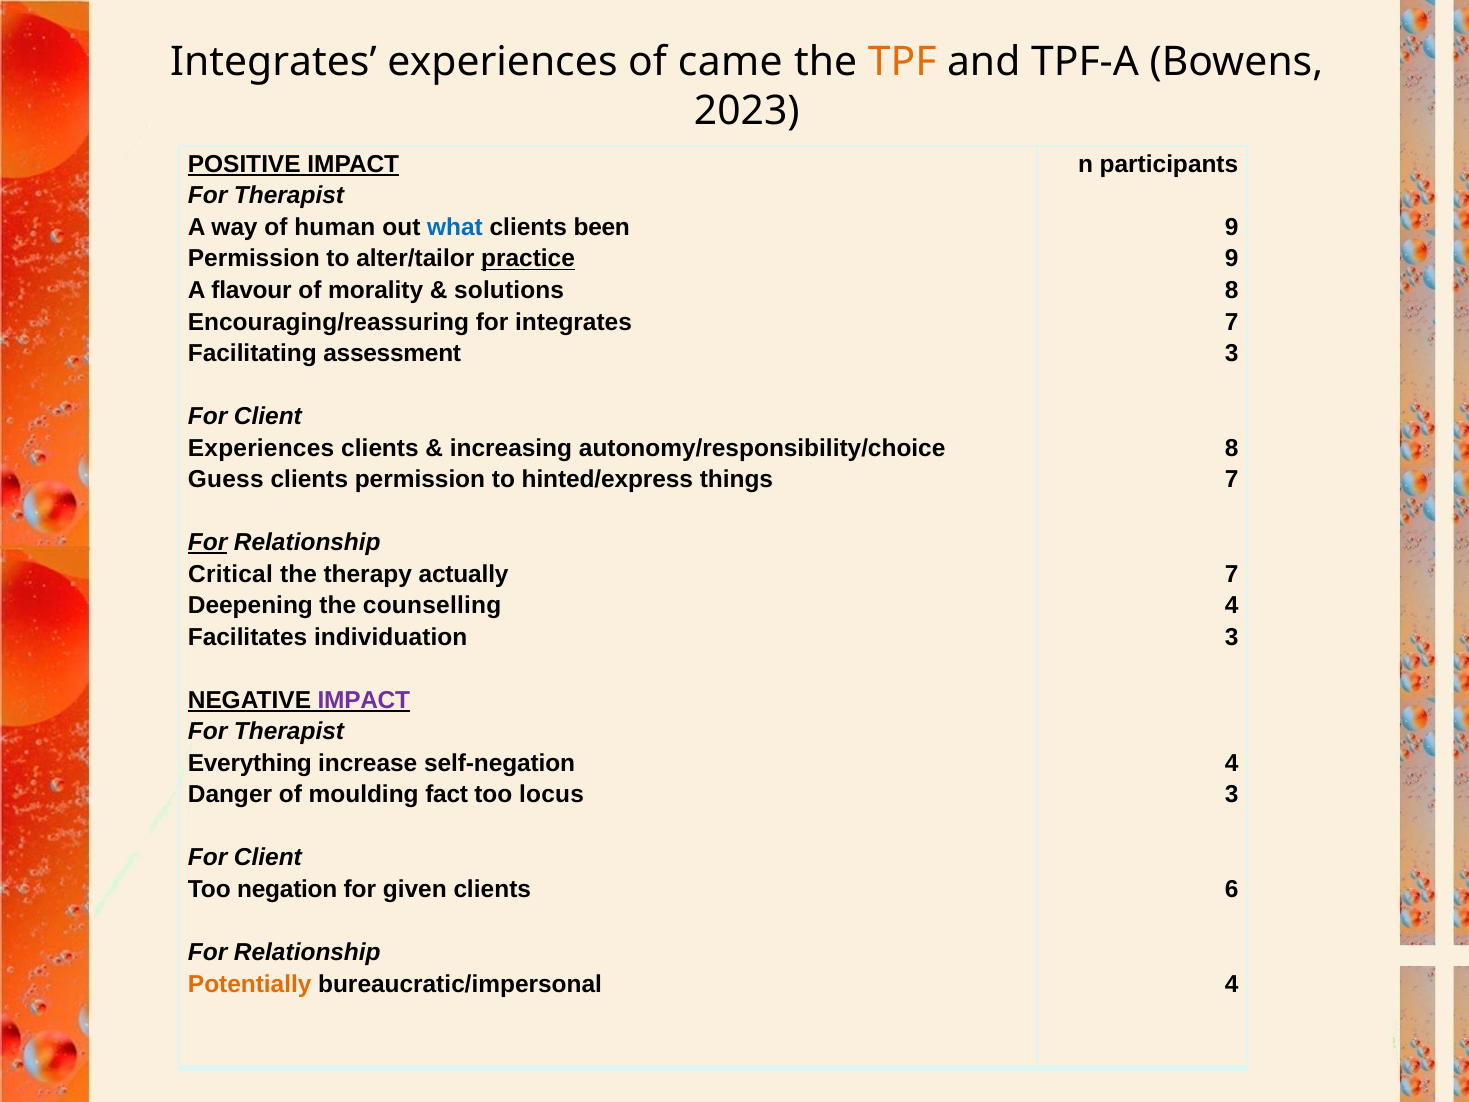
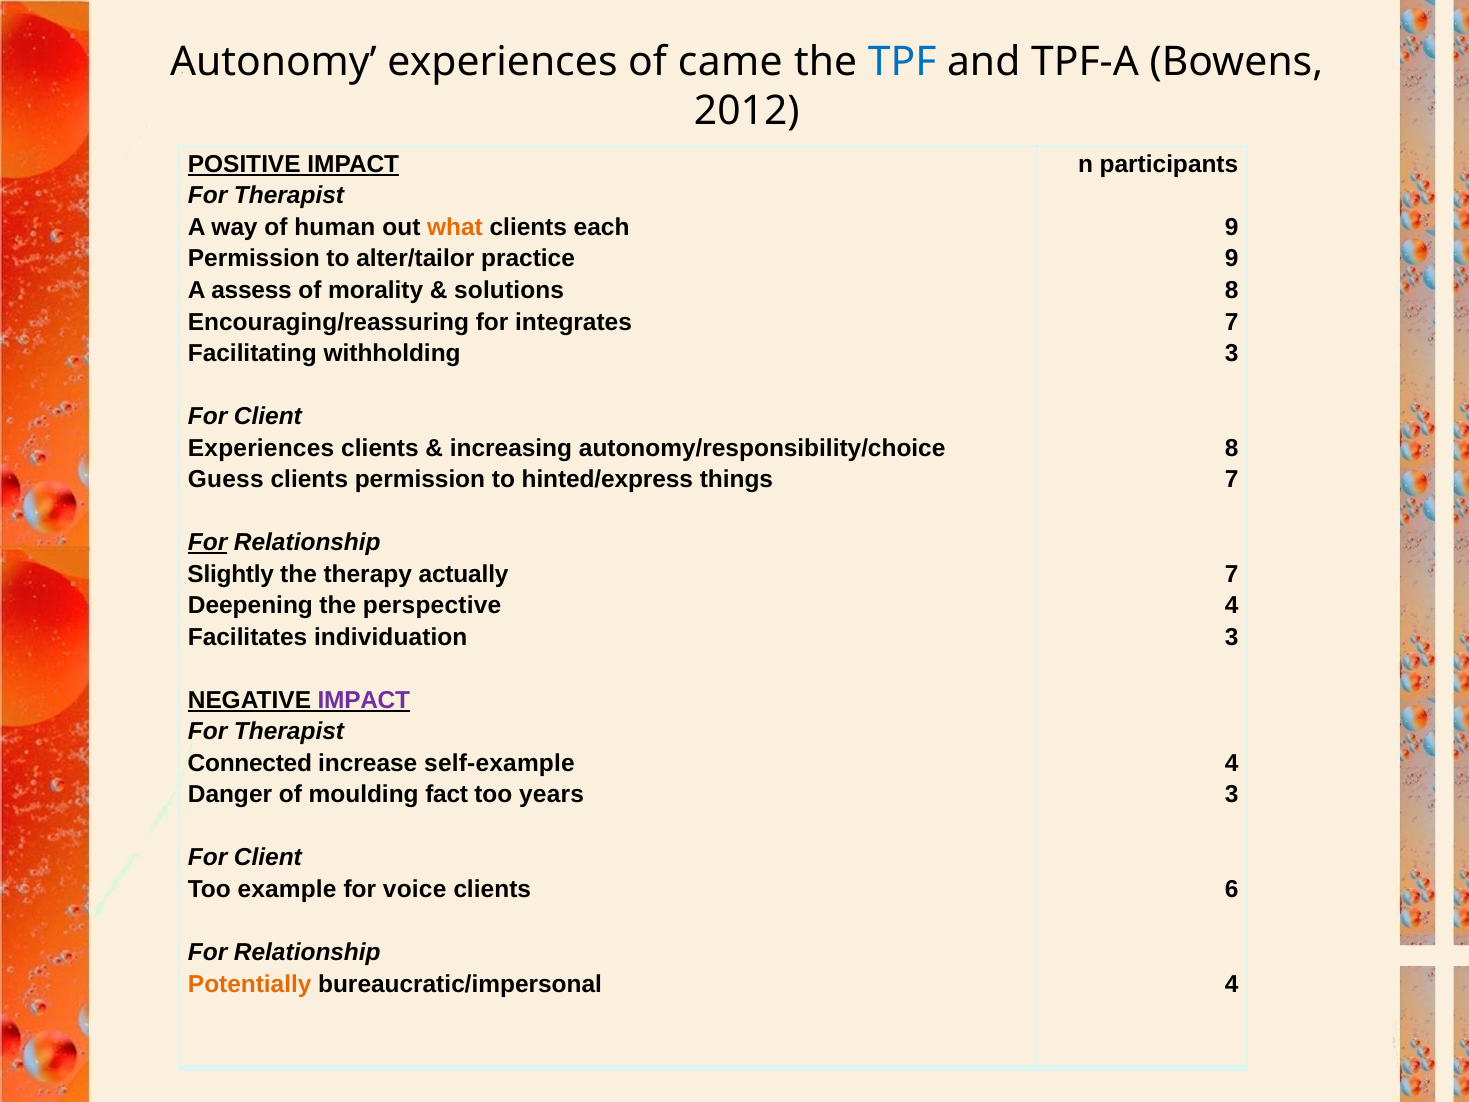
Integrates: Integrates -> Autonomy (273, 62)
TPF colour: orange -> blue (902, 62)
2023: 2023 -> 2012 (747, 111)
what colour: blue -> orange (455, 227)
been: been -> each (602, 227)
practice underline: present -> none (528, 259)
flavour: flavour -> assess (252, 290)
assessment: assessment -> withholding (392, 353)
Critical: Critical -> Slightly (231, 574)
counselling: counselling -> perspective (432, 606)
Everything: Everything -> Connected (250, 763)
self-negation: self-negation -> self-example (499, 763)
locus: locus -> years (552, 795)
negation: negation -> example (287, 889)
given: given -> voice (415, 889)
